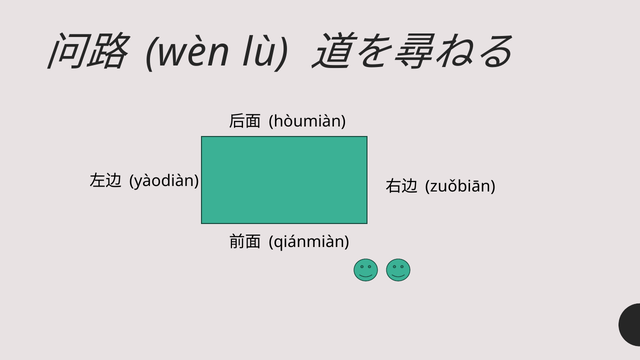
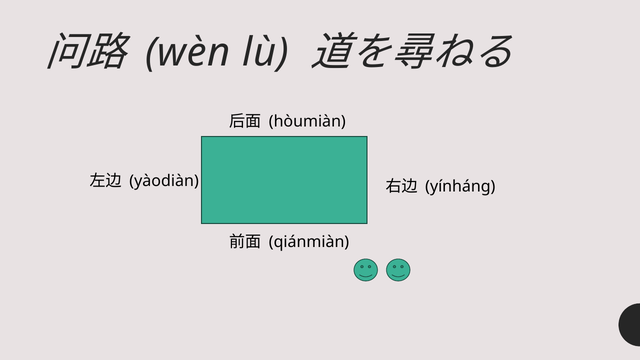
zuǒbiān: zuǒbiān -> yínháng (460, 187)
